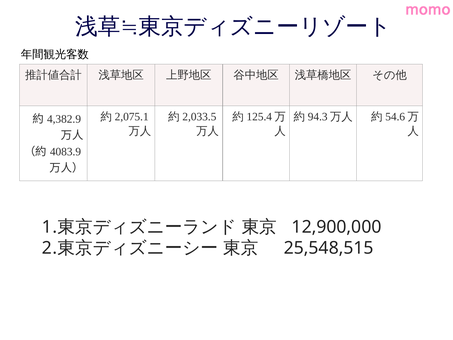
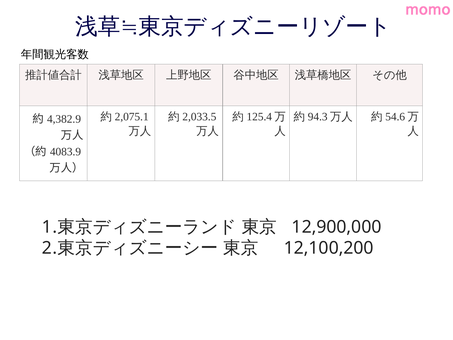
25,548,515: 25,548,515 -> 12,100,200 (329, 248)
